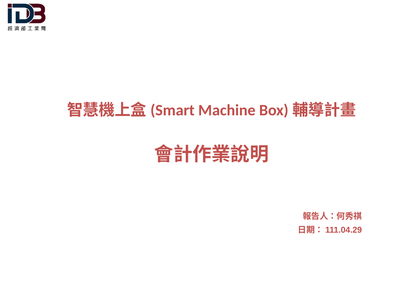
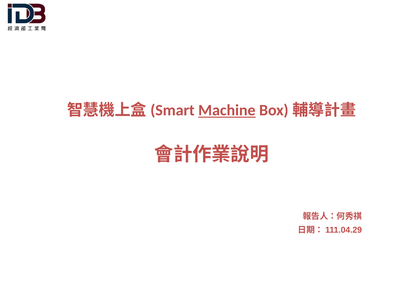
Machine underline: none -> present (227, 110)
